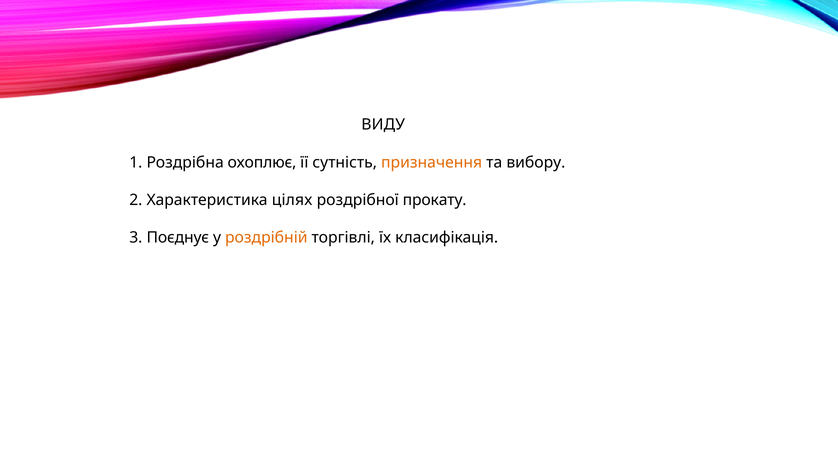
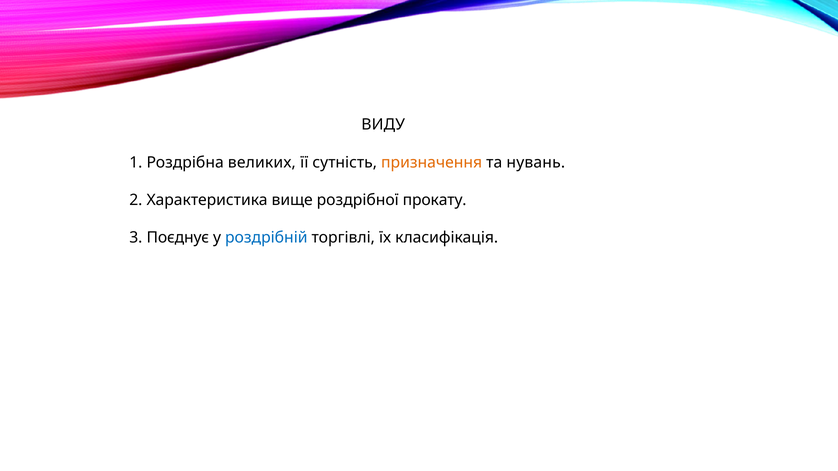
охоплює: охоплює -> великих (262, 163)
вибору: вибору -> нувань (536, 163)
цілях: цілях -> вище (292, 200)
роздрібній colour: orange -> blue (266, 238)
